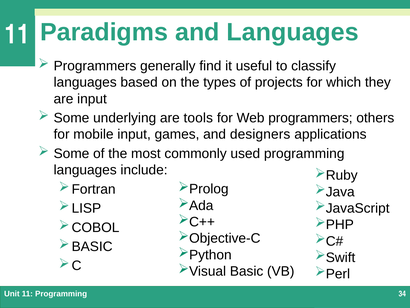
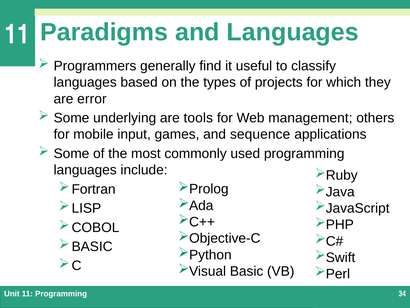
are input: input -> error (92, 99)
Web programmers: programmers -> management (310, 118)
designers: designers -> sequence (260, 134)
